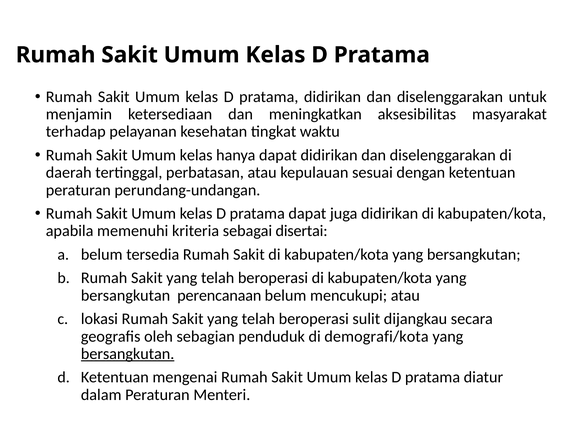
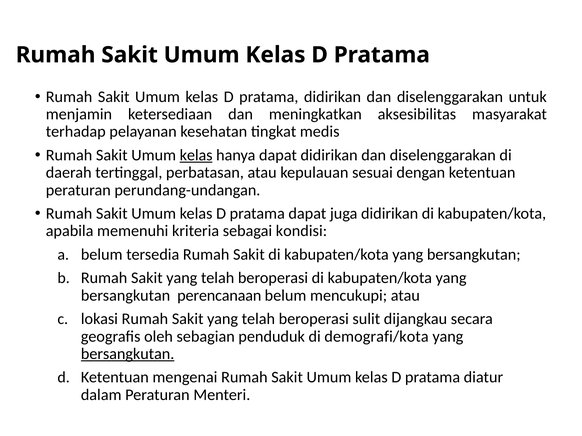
waktu: waktu -> medis (320, 132)
kelas underline: none -> present (196, 155)
disertai: disertai -> kondisi (301, 231)
